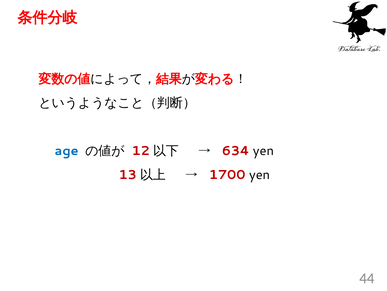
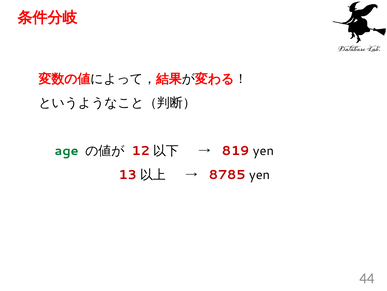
age colour: blue -> green (67, 150)
634: 634 -> 819 (236, 150)
1700: 1700 -> 8785 (227, 174)
